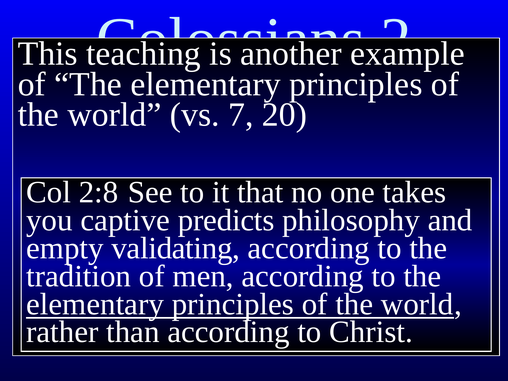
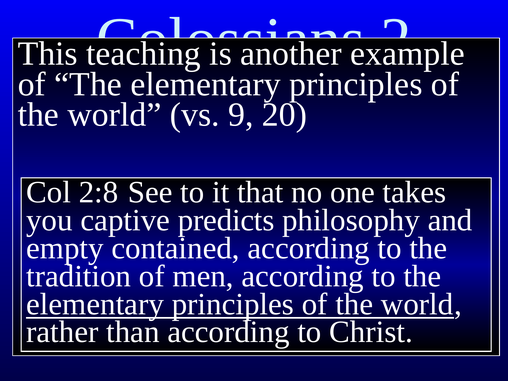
7: 7 -> 9 (241, 115)
validating: validating -> contained (176, 248)
